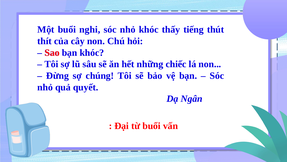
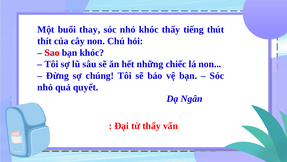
nghi: nghi -> thay (90, 30)
từ buổi: buổi -> thấy (152, 125)
